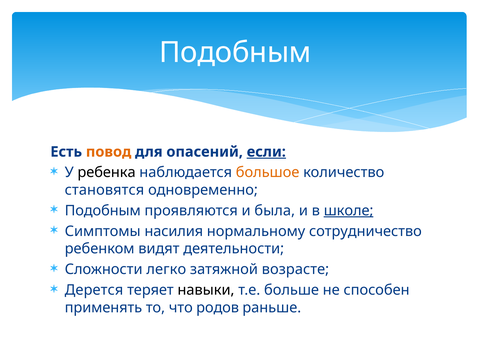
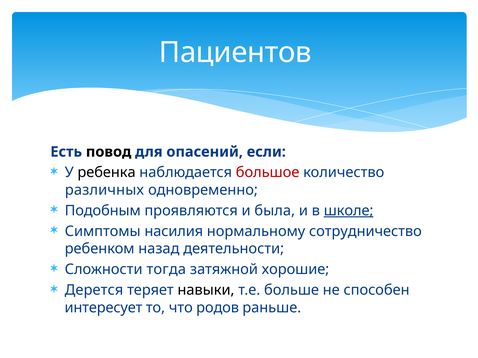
Подобным: Подобным -> Пациентов (235, 52)
повод colour: orange -> black (109, 152)
если underline: present -> none (266, 152)
большое colour: orange -> red (268, 173)
становятся: становятся -> различных (104, 190)
видят: видят -> назад (159, 249)
легко: легко -> тогда (166, 270)
возрасте: возрасте -> хорошие (295, 270)
применять: применять -> интересует (103, 308)
